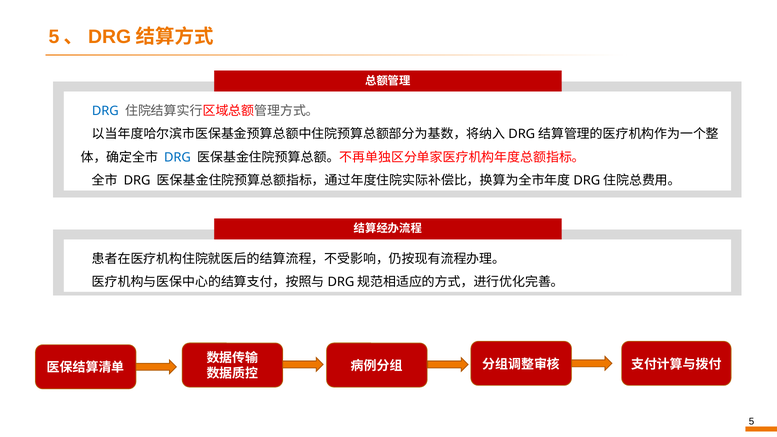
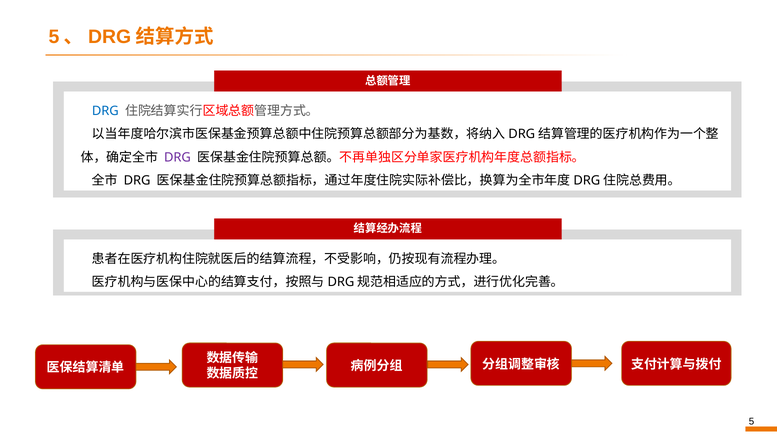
DRG colour: blue -> purple (177, 157)
